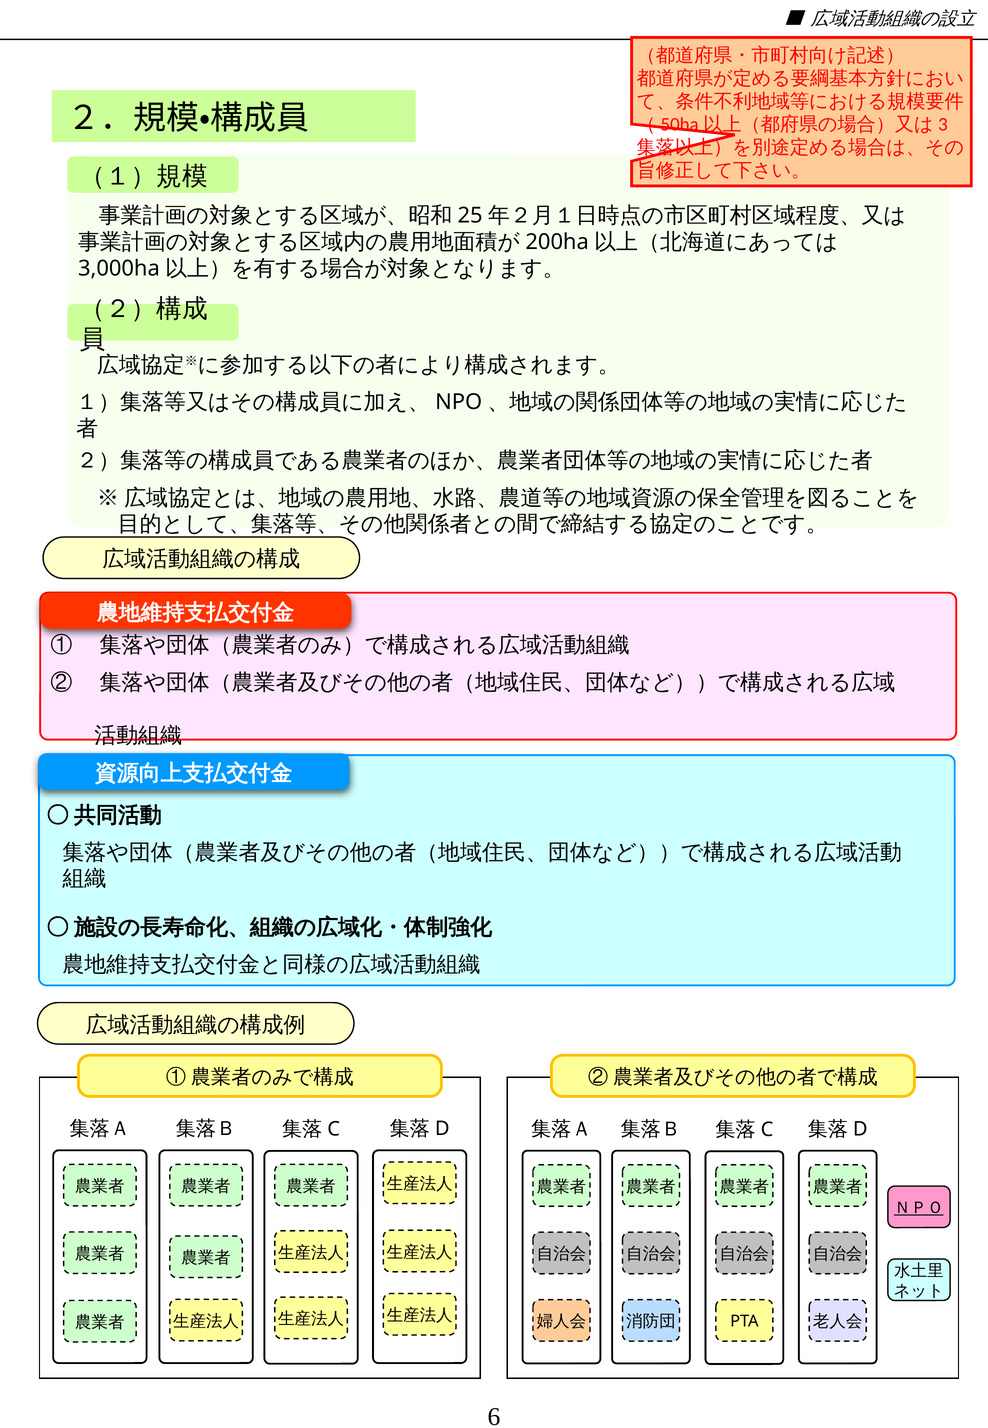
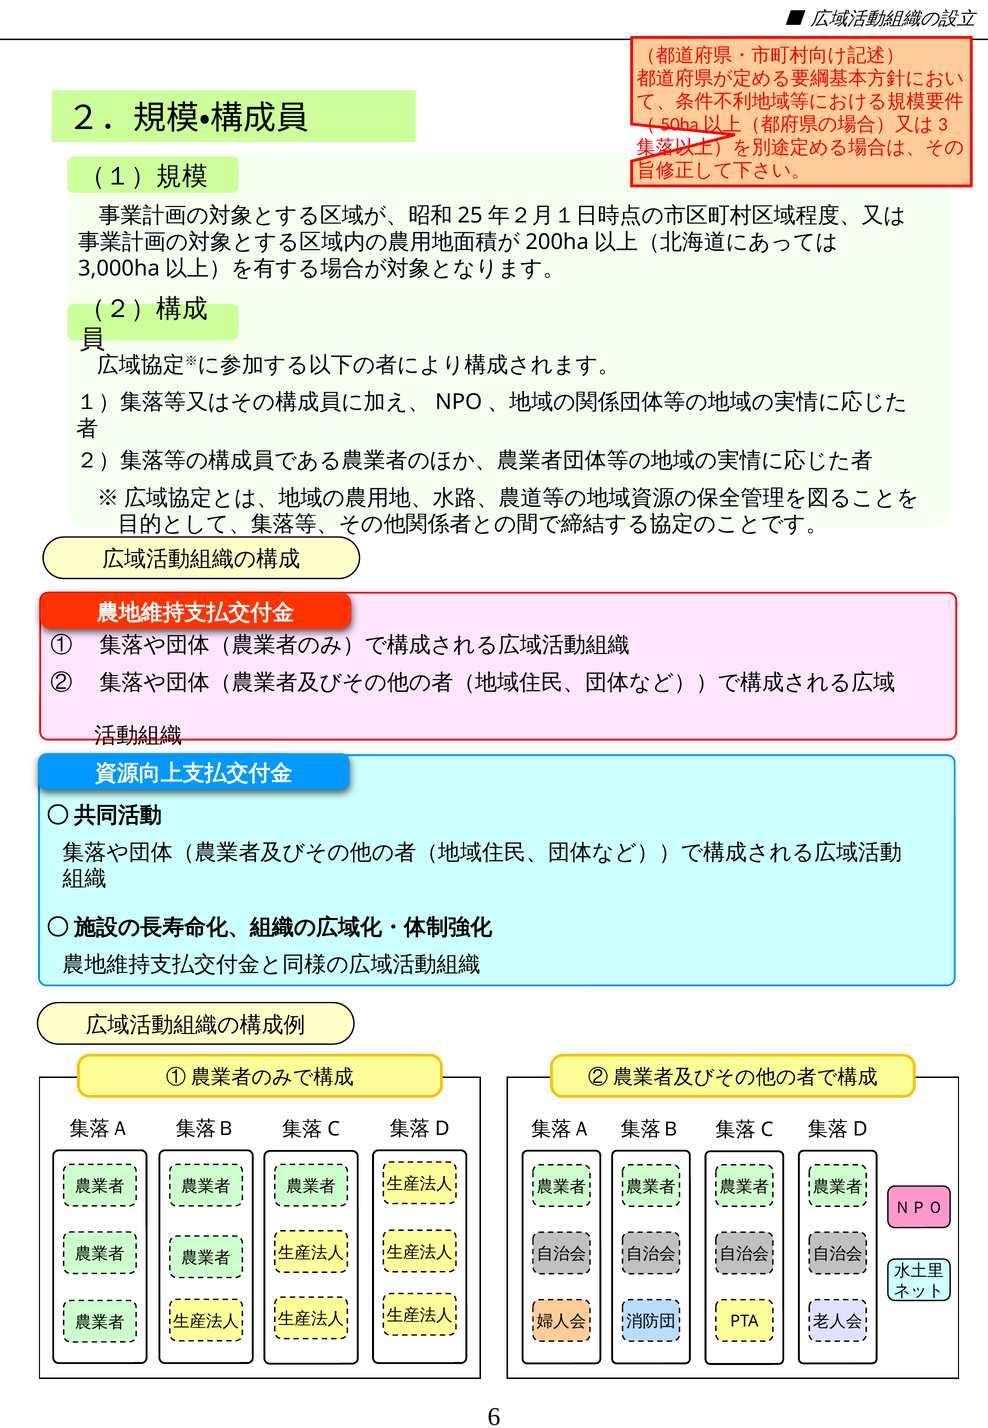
ＮＰＯ underline: present -> none (919, 1207)
